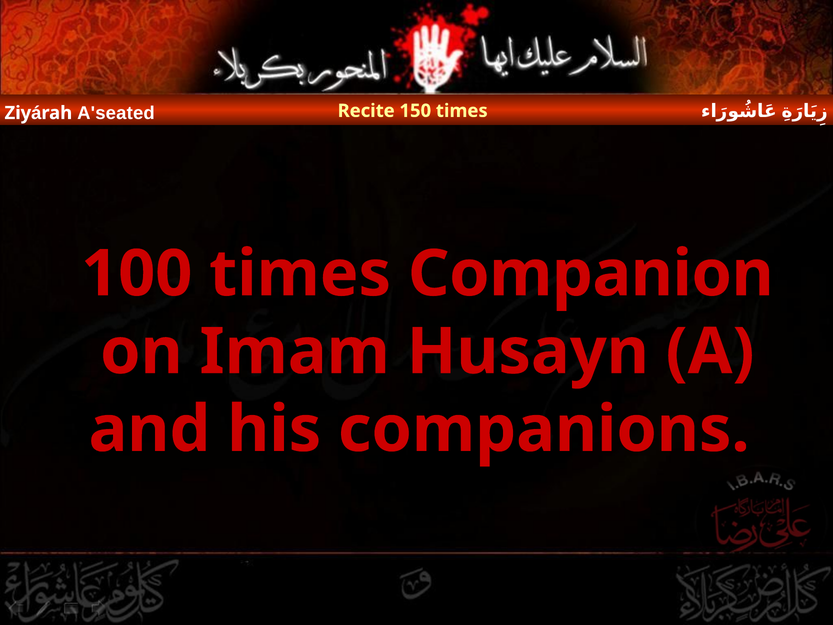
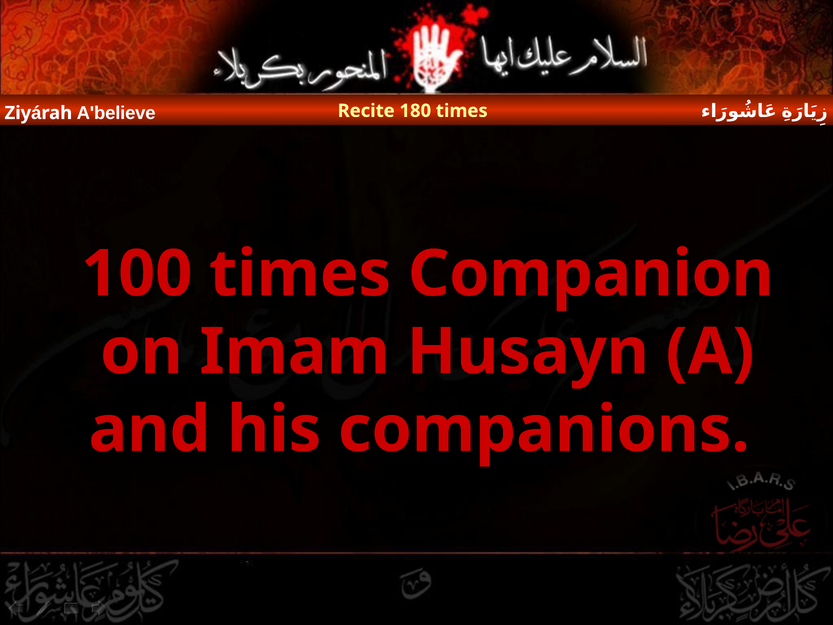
150: 150 -> 180 (415, 111)
A'seated: A'seated -> A'believe (116, 113)
